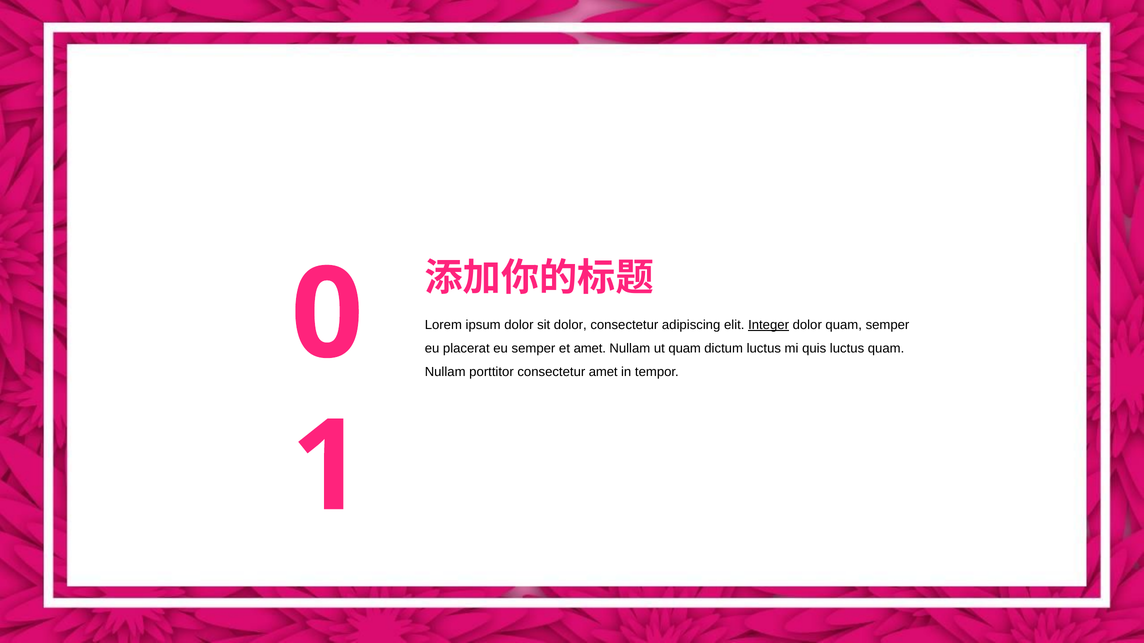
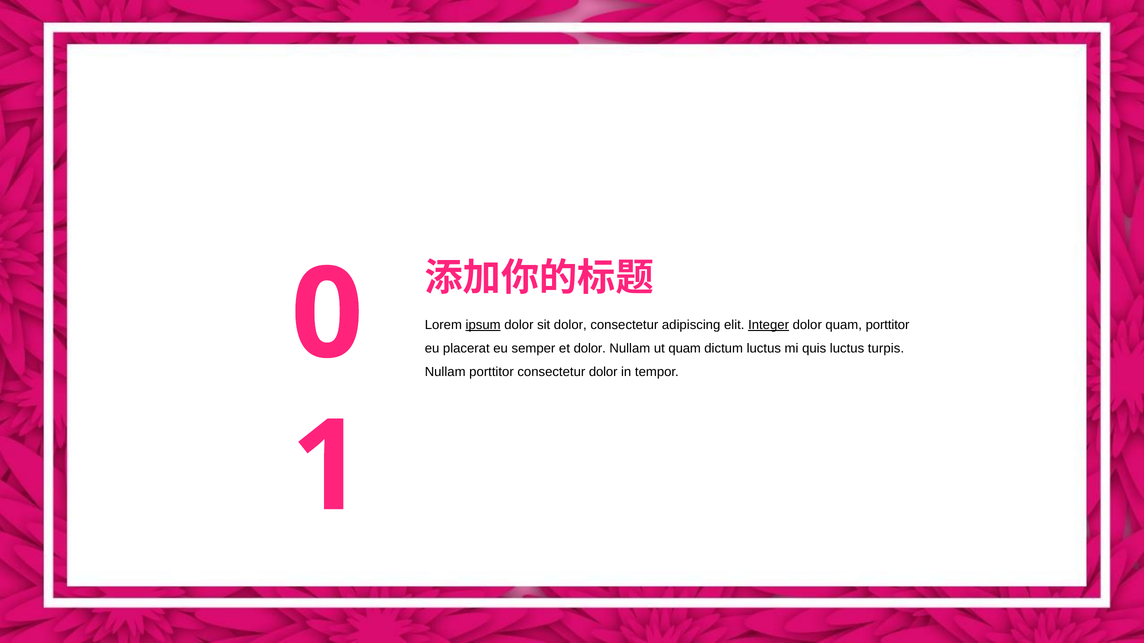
ipsum underline: none -> present (483, 325)
quam semper: semper -> porttitor (888, 325)
et amet: amet -> dolor (590, 349)
luctus quam: quam -> turpis (886, 349)
consectetur amet: amet -> dolor (603, 372)
